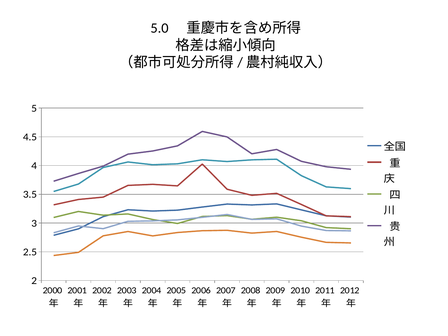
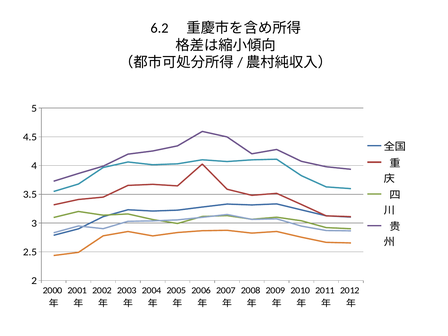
5.0: 5.0 -> 6.2 (159, 28)
